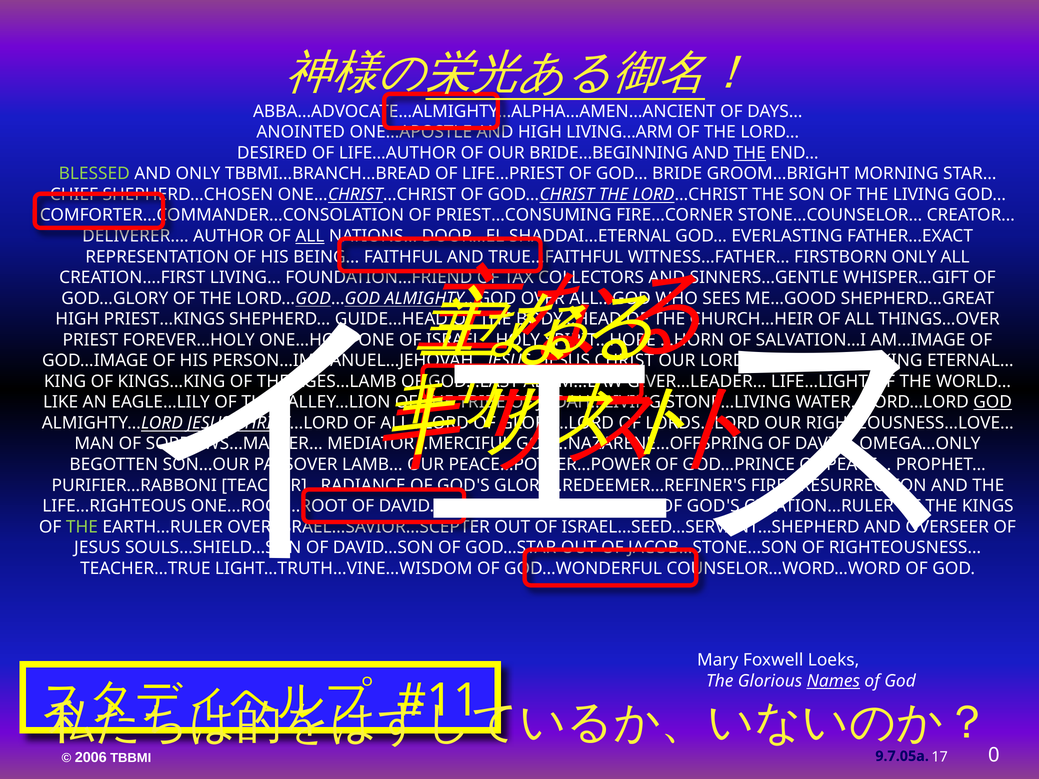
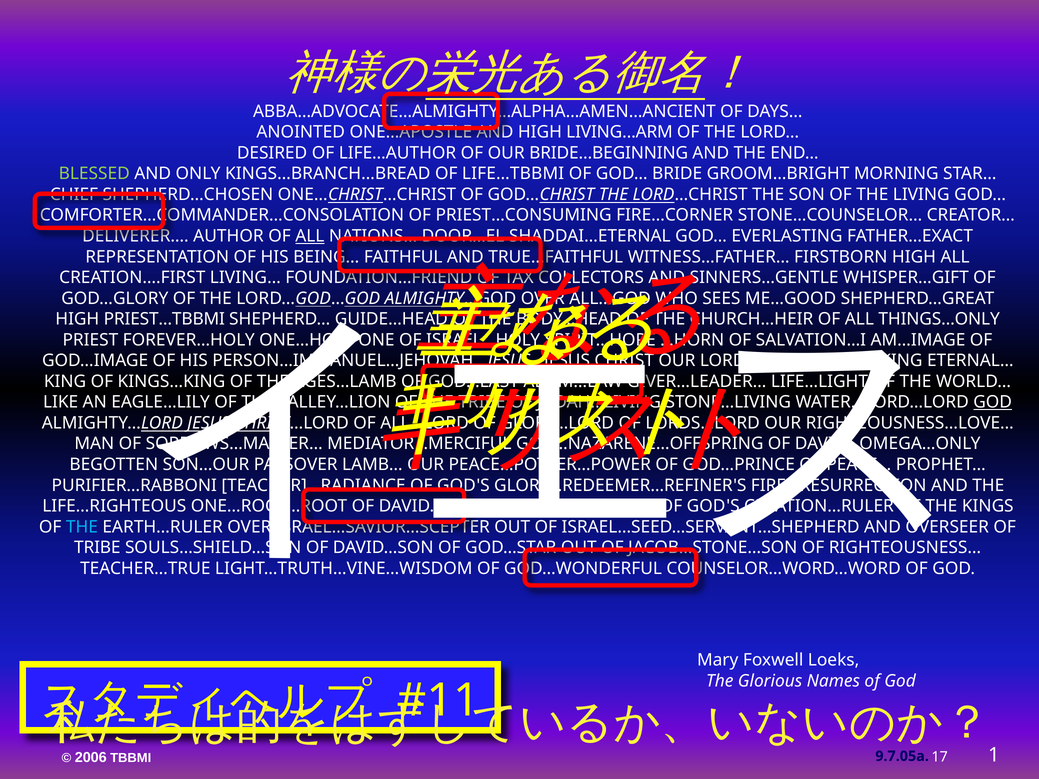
THE underline: present -> none (750, 153)
TBBMI…BRANCH…BREAD: TBBMI…BRANCH…BREAD -> KINGS…BRANCH…BREAD (328, 174)
LIFE…PRIEST: LIFE…PRIEST -> LIFE…TBBMI (513, 174)
FIRSTBORN ONLY: ONLY -> HIGH (914, 257)
PRIEST…KINGS: PRIEST…KINGS -> PRIEST…TBBMI (164, 319)
THINGS…OVER: THINGS…OVER -> THINGS…ONLY (939, 319)
THE colour: light green -> light blue (82, 527)
JESUS: JESUS -> TRIBE (97, 548)
Names underline: present -> none (833, 681)
0: 0 -> 1 (994, 755)
